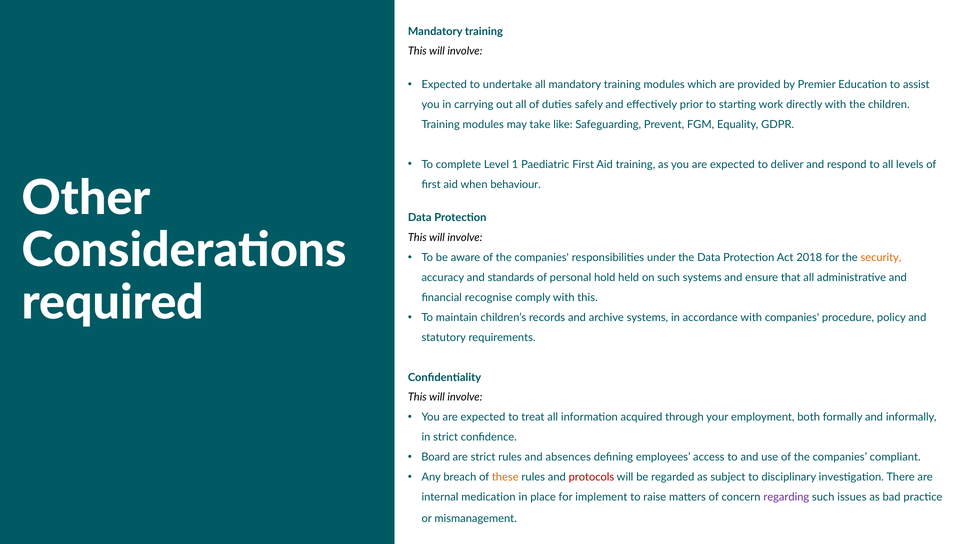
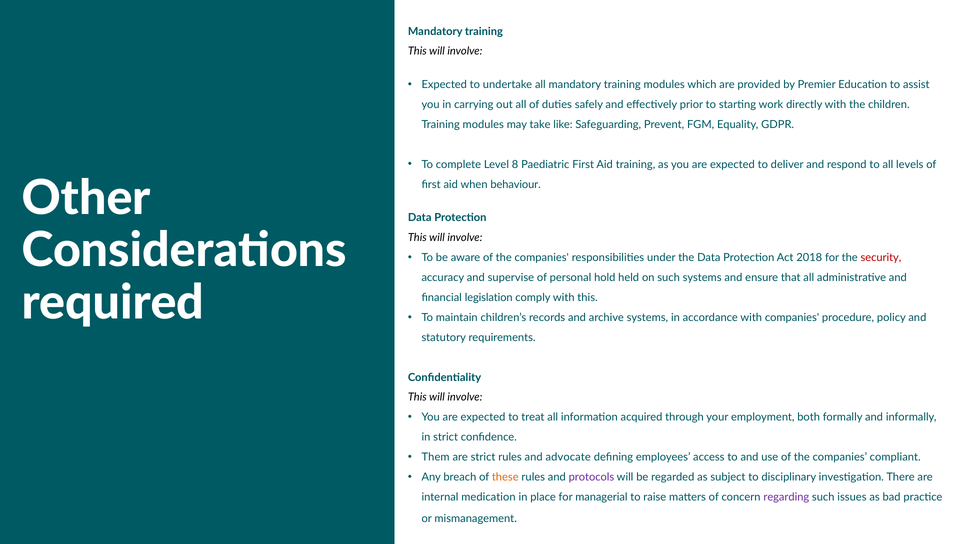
1: 1 -> 8 (515, 165)
security colour: orange -> red (881, 258)
standards: standards -> supervise (511, 278)
recognise: recognise -> legislation (489, 298)
Board: Board -> Them (436, 458)
absences: absences -> advocate (568, 458)
protocols colour: red -> purple (591, 478)
implement: implement -> managerial (601, 498)
